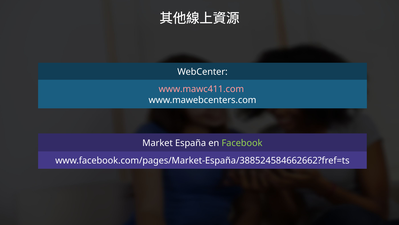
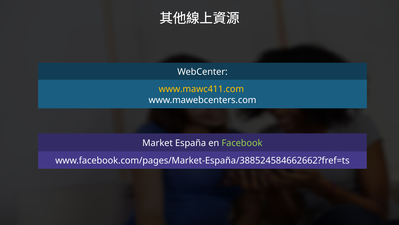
www.mawc411.com colour: pink -> yellow (201, 89)
